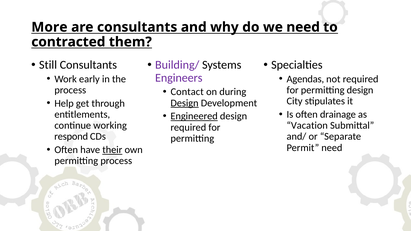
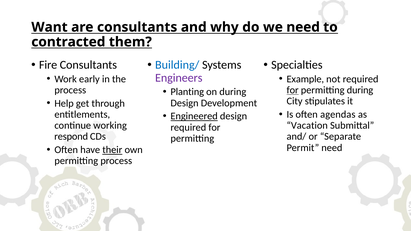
More: More -> Want (49, 27)
Still: Still -> Fire (48, 65)
Building/ colour: purple -> blue (177, 65)
Agendas: Agendas -> Example (305, 79)
for underline: none -> present (293, 90)
permitting design: design -> during (360, 90)
Contact: Contact -> Planting (187, 92)
Design underline: present -> none (185, 103)
drainage: drainage -> agendas (338, 114)
